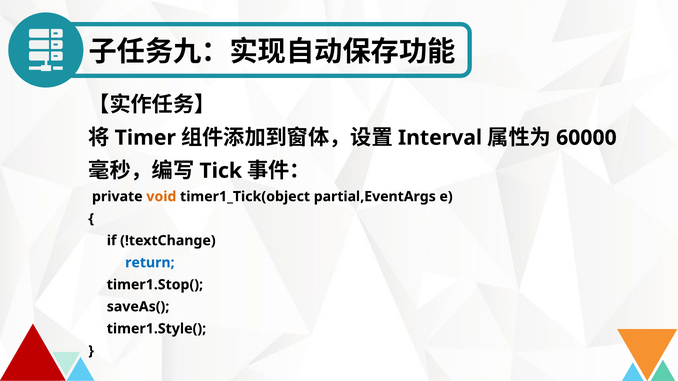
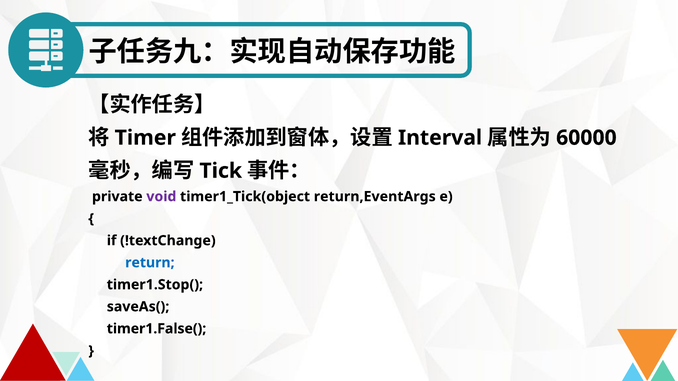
void colour: orange -> purple (161, 197)
partial,EventArgs: partial,EventArgs -> return,EventArgs (375, 197)
timer1.Style(: timer1.Style( -> timer1.False( (157, 329)
